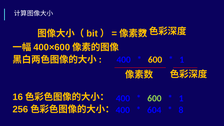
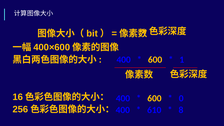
600 colour: light green -> yellow (154, 98)
1: 1 -> 0 (181, 98)
604: 604 -> 610 (154, 110)
